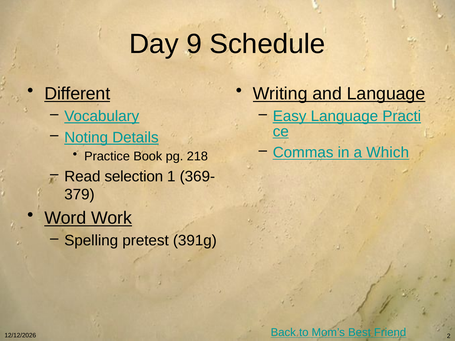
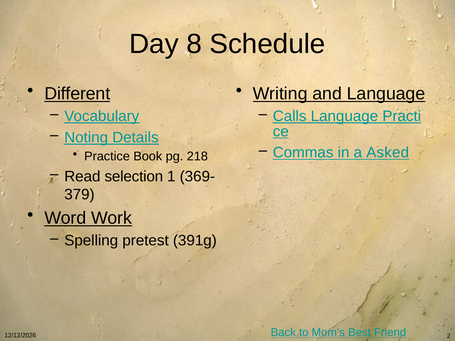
9: 9 -> 8 (194, 44)
Easy: Easy -> Calls (290, 116)
Which: Which -> Asked (388, 153)
